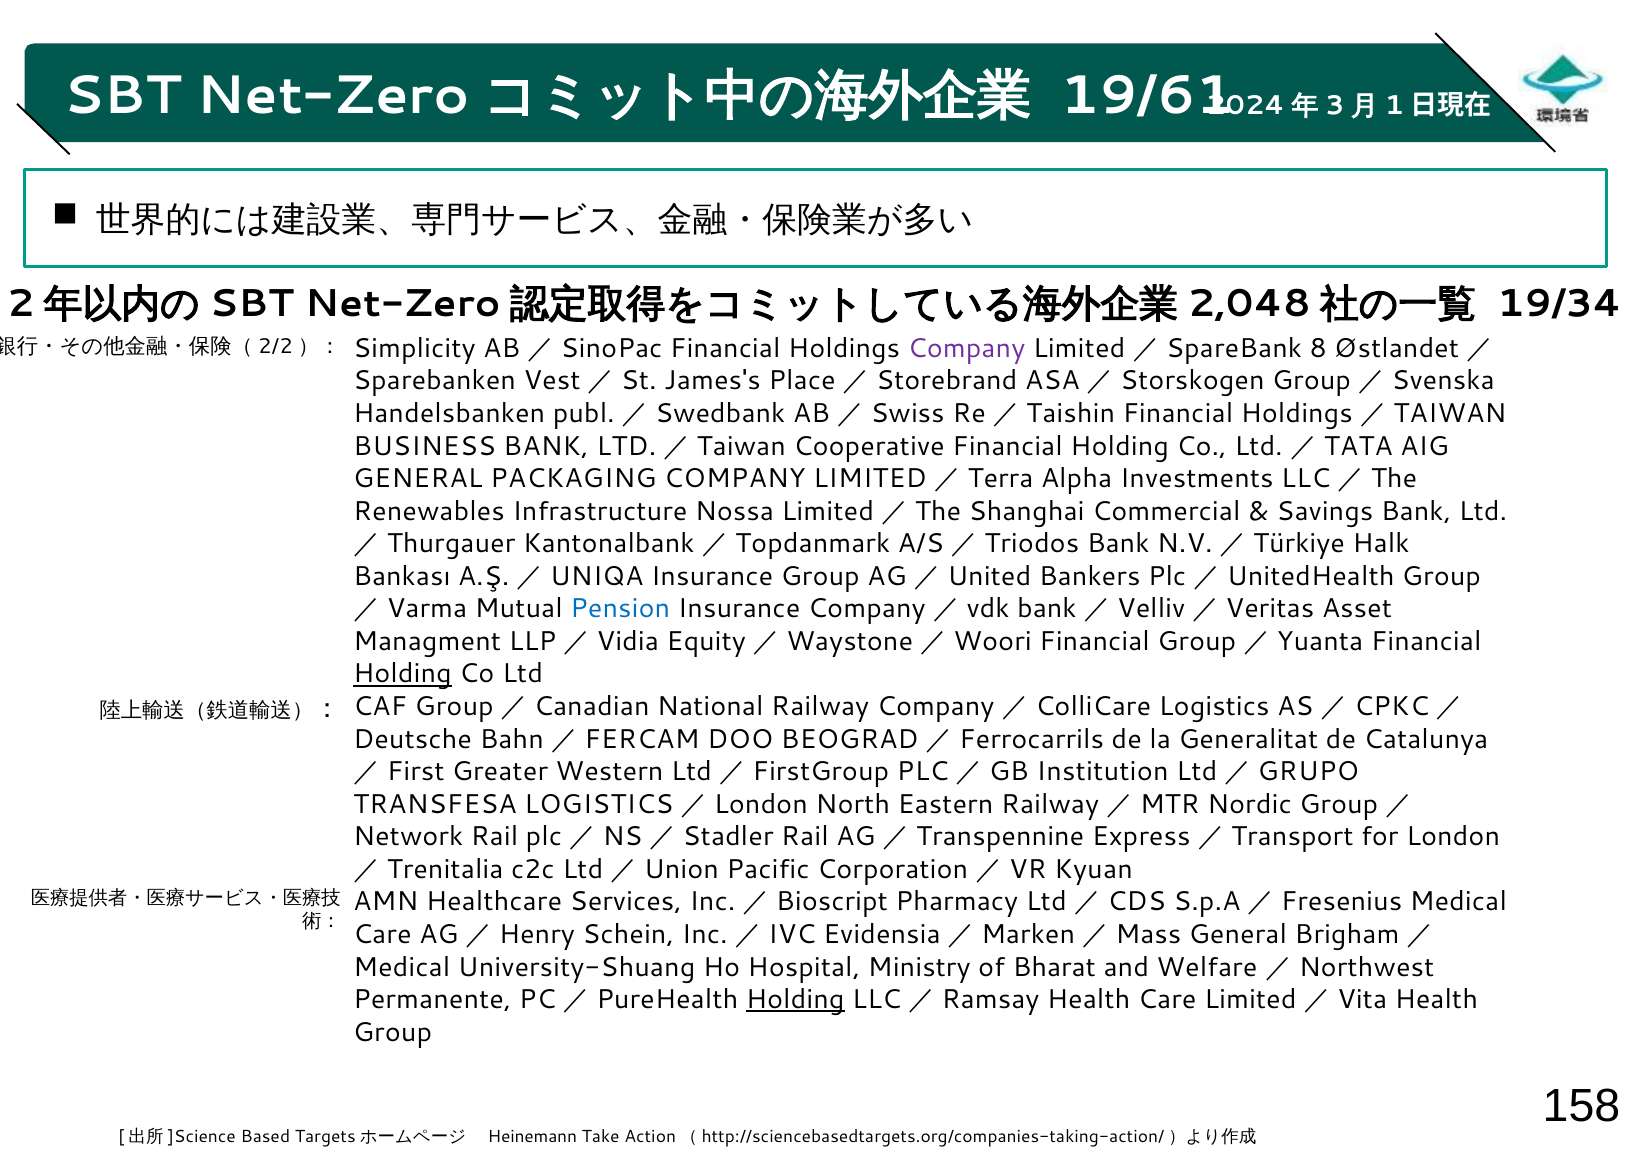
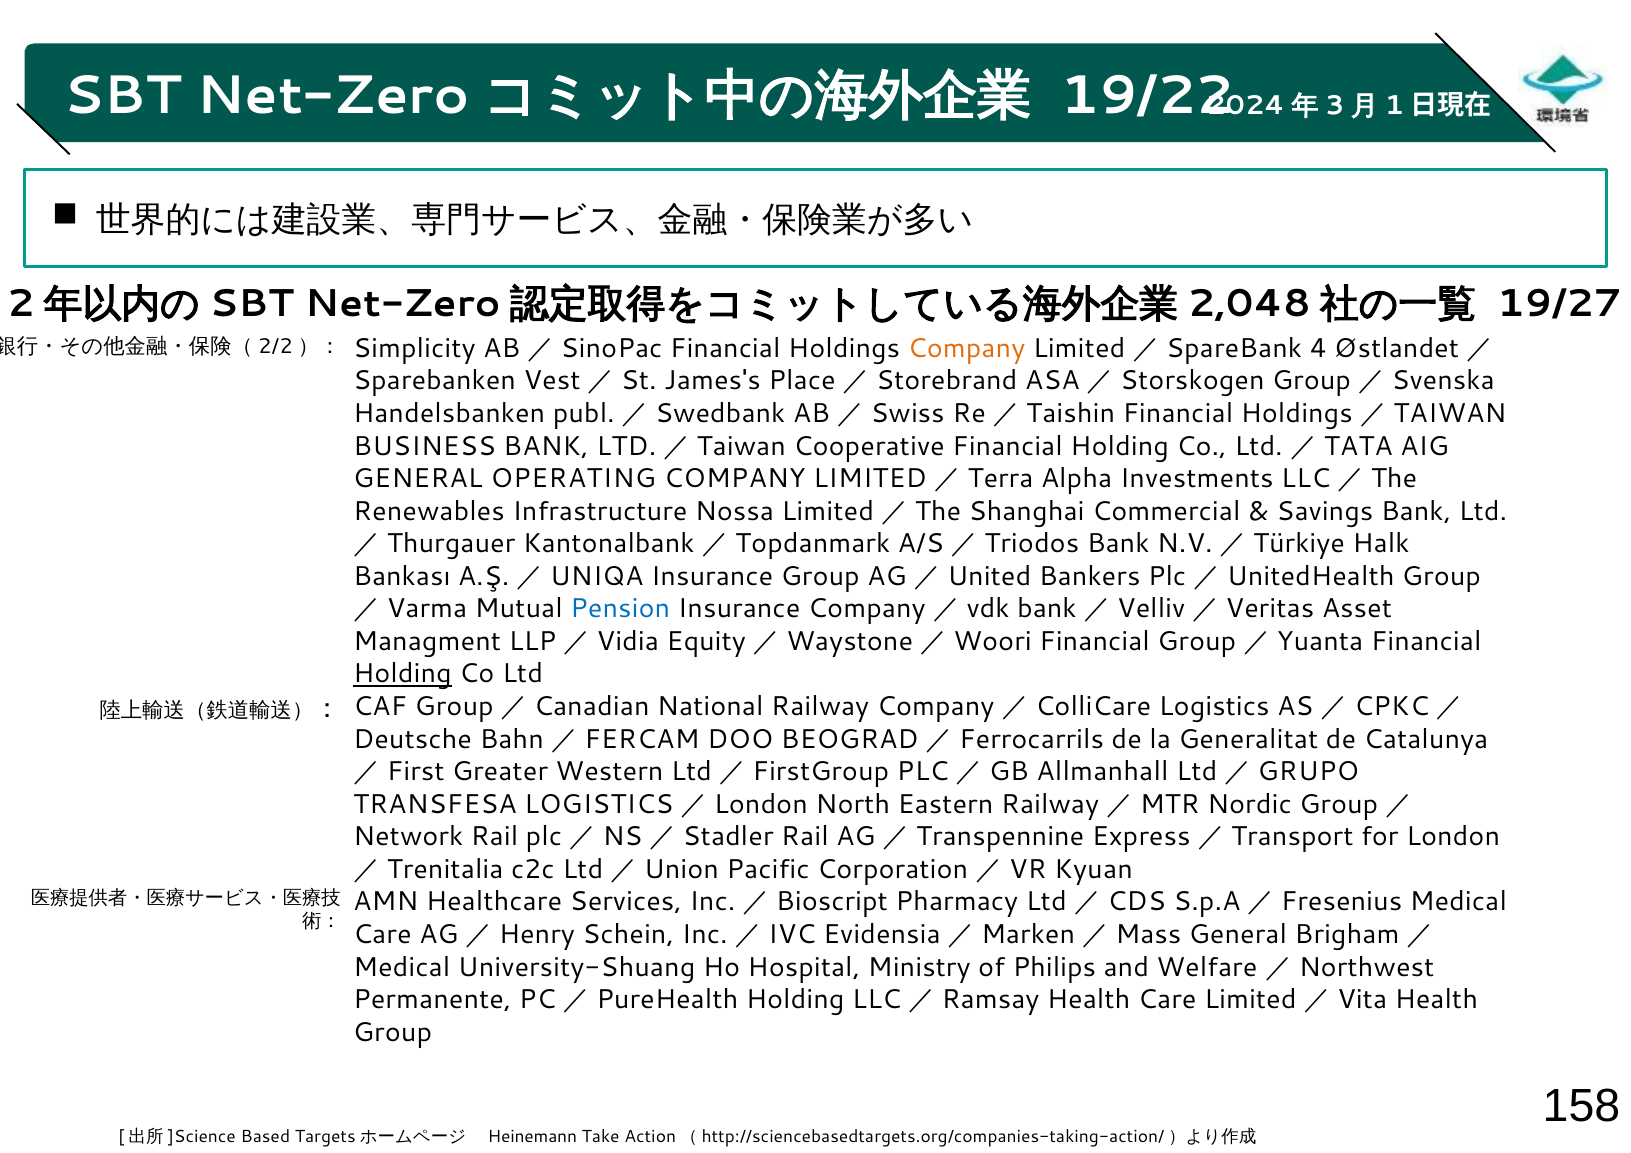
19/61: 19/61 -> 19/22 (1148, 95)
19/34: 19/34 -> 19/27 (1559, 304)
Company colour: purple -> orange (966, 349)
8: 8 -> 4 (1318, 349)
PACKAGING: PACKAGING -> OPERATING (573, 479)
Institution: Institution -> Allmanhall (1103, 772)
Bharat: Bharat -> Philips (1054, 967)
Holding underline: present -> none (795, 1000)
